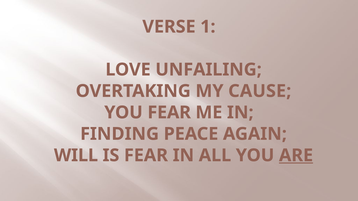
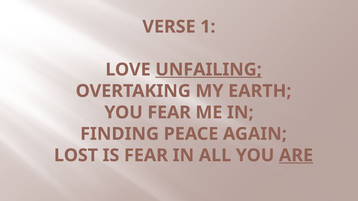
UNFAILING underline: none -> present (209, 70)
CAUSE: CAUSE -> EARTH (260, 91)
WILL: WILL -> LOST (76, 156)
